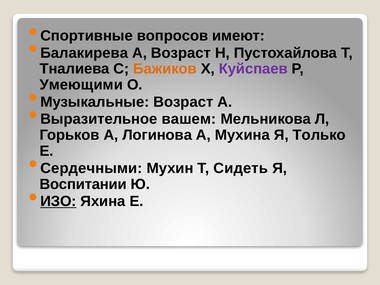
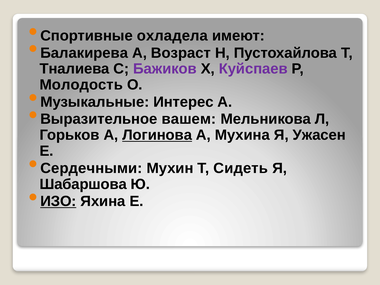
вопросов: вопросов -> охладела (172, 36)
Бажиков colour: orange -> purple (165, 69)
Умеющими: Умеющими -> Молодость (81, 85)
Музыкальные Возраст: Возраст -> Интерес (183, 102)
Логинова underline: none -> present (157, 135)
Только: Только -> Ужасен (319, 135)
Воспитании: Воспитании -> Шабаршова (83, 184)
